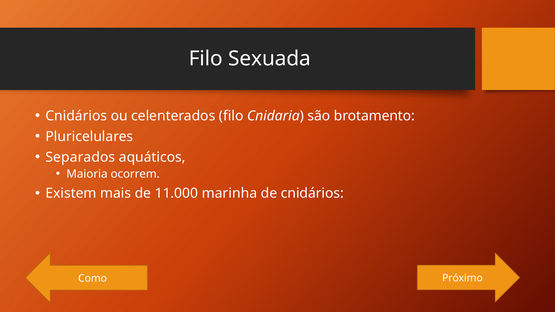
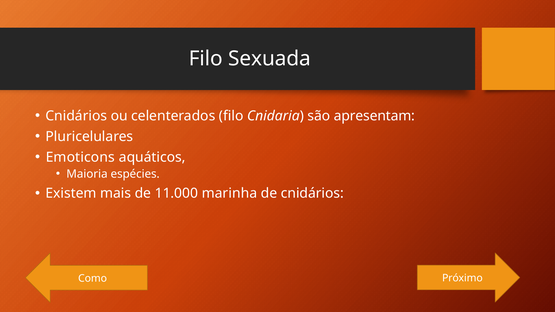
brotamento: brotamento -> apresentam (374, 116)
Separados: Separados -> Emoticons (80, 157)
ocorrem: ocorrem -> espécies (135, 174)
